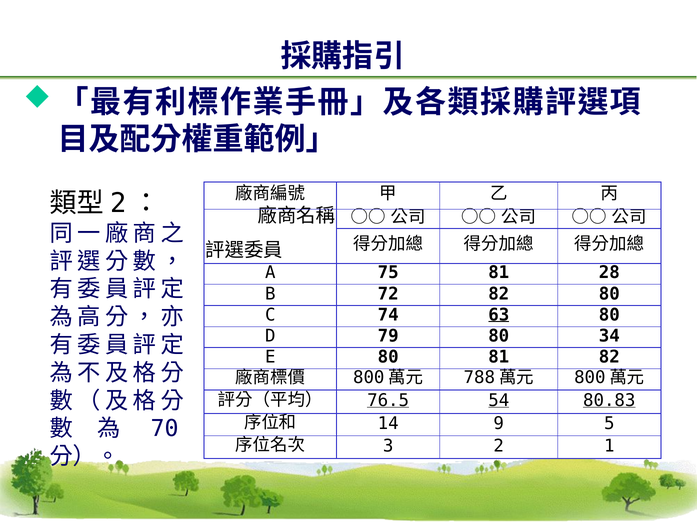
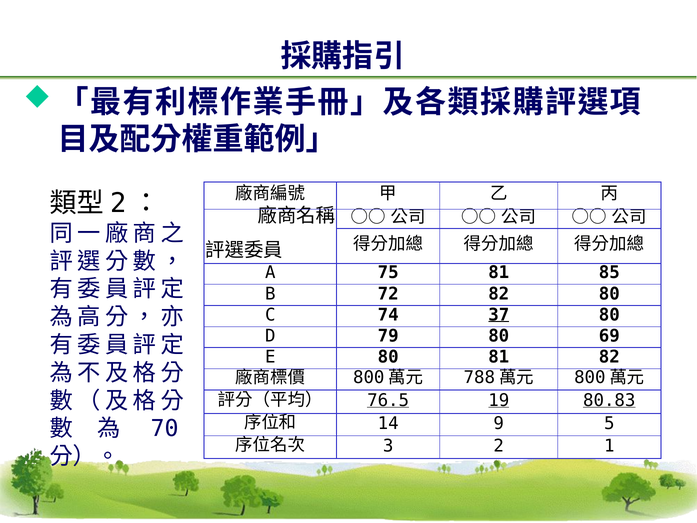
28: 28 -> 85 (609, 273)
63: 63 -> 37 (499, 315)
34: 34 -> 69 (609, 336)
54: 54 -> 19 (499, 401)
